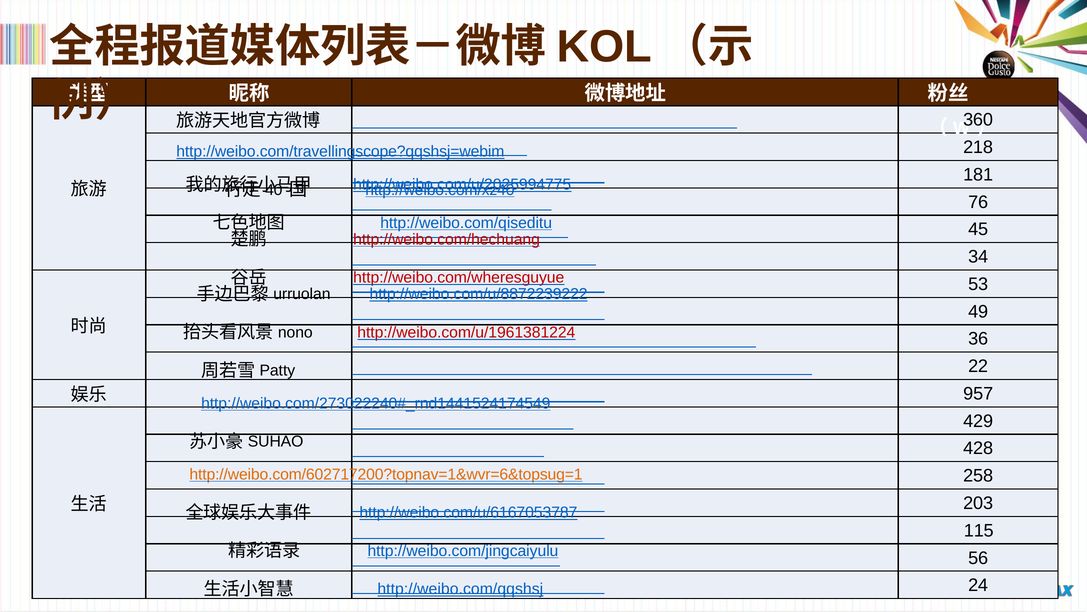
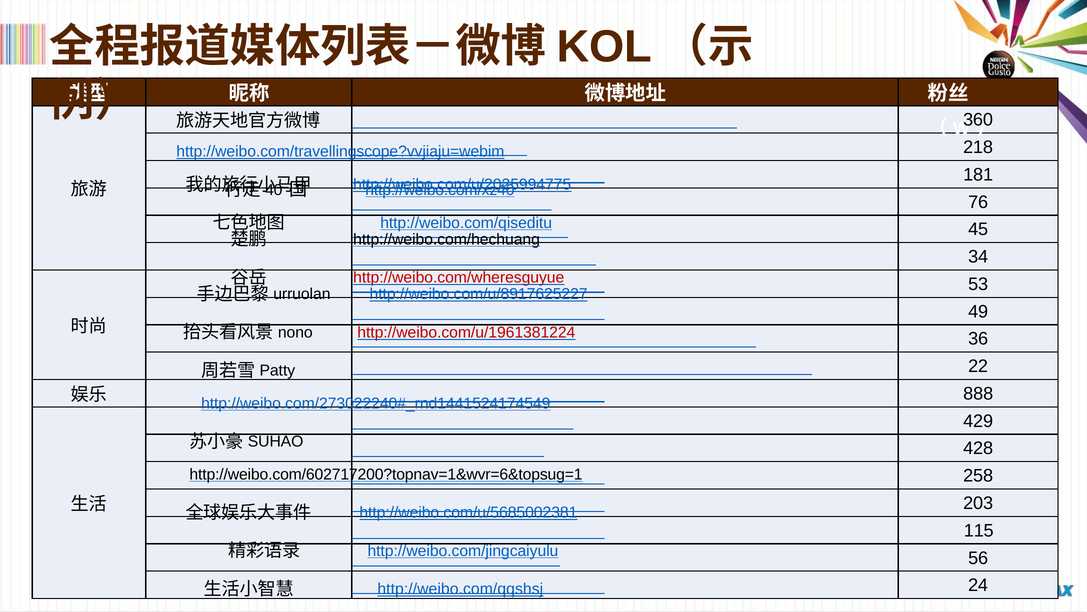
http://weibo.com/travellingscope?qqshsj=webim: http://weibo.com/travellingscope?qqshsj=webim -> http://weibo.com/travellingscope?vvjiaju=webim (340, 152)
http://weibo.com/hechuang colour: red -> black (447, 239)
http://weibo.com/u/8872239222: http://weibo.com/u/8872239222 -> http://weibo.com/u/8917625227 (479, 294)
957: 957 -> 888 (978, 393)
http://weibo.com/602717200?topnav=1&wvr=6&topsug=1 colour: orange -> black (386, 474)
http://weibo.com/u/6167053787: http://weibo.com/u/6167053787 -> http://weibo.com/u/5685002381 (468, 512)
